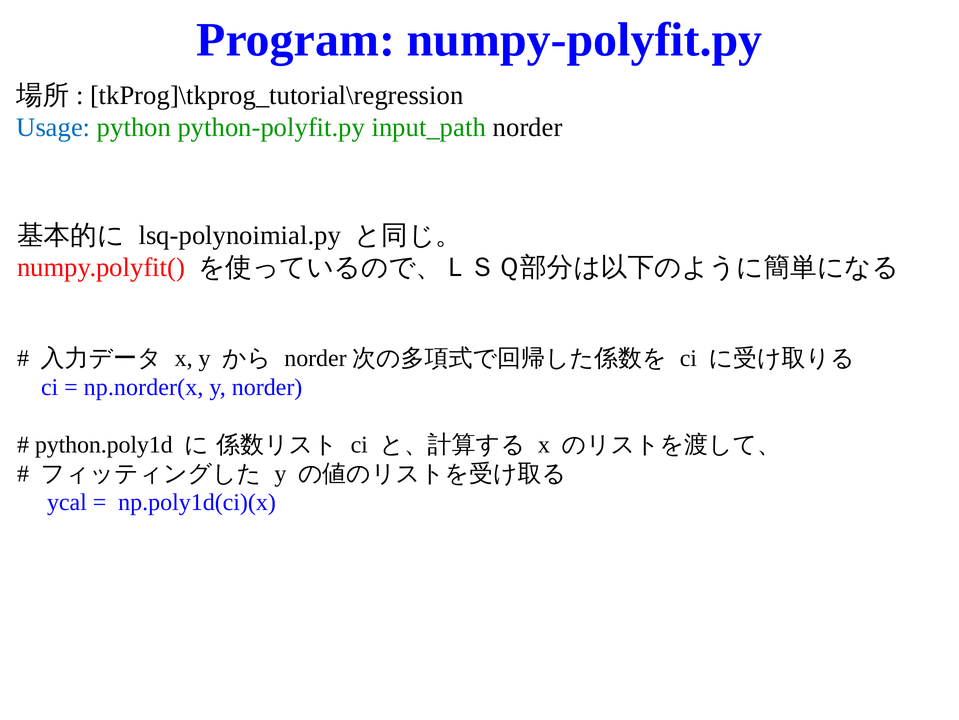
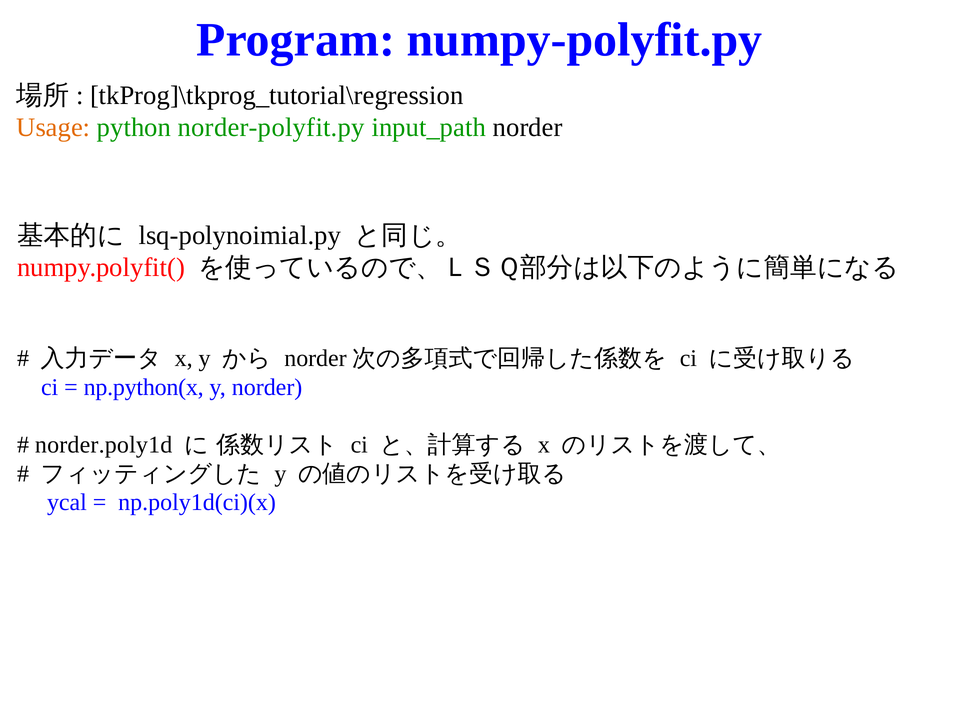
Usage colour: blue -> orange (53, 127)
python-polyfit.py: python-polyfit.py -> norder-polyfit.py (271, 127)
np.norder(x: np.norder(x -> np.python(x (144, 387)
python.poly1d: python.poly1d -> norder.poly1d (104, 444)
